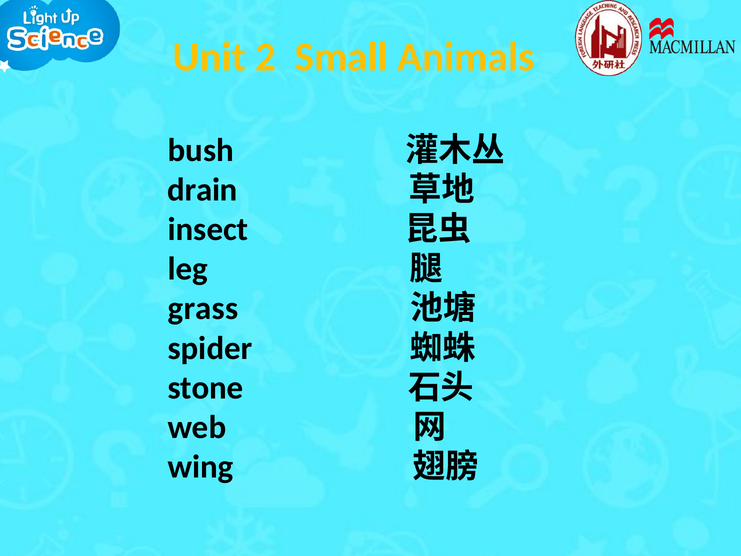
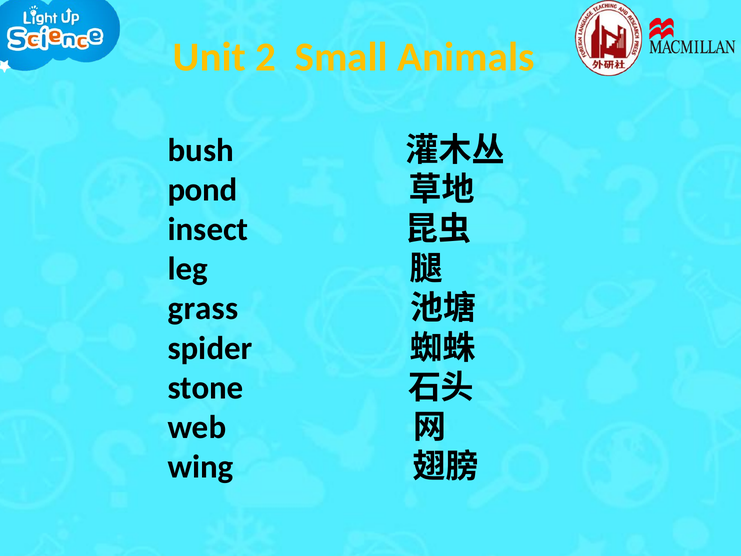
drain: drain -> pond (202, 190)
